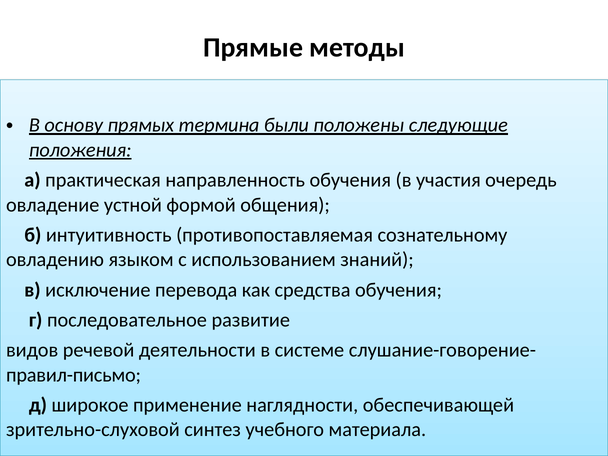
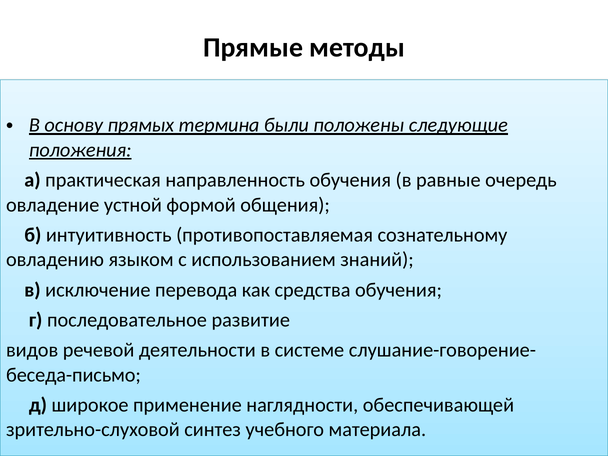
участия: участия -> равные (448, 180)
правил-письмо: правил-письмо -> беседа-письмо (73, 375)
